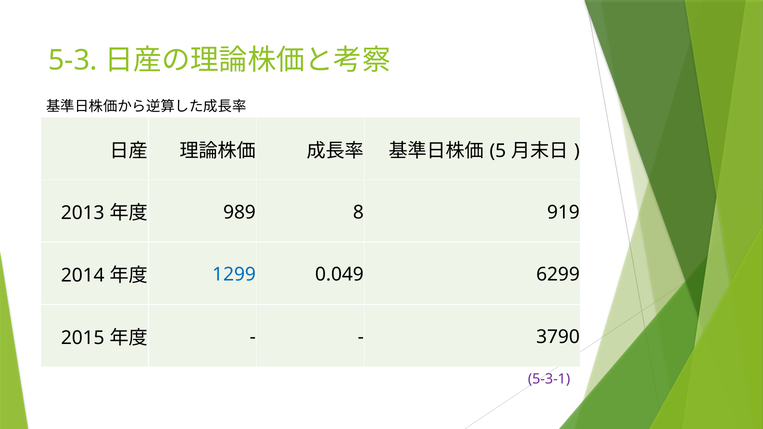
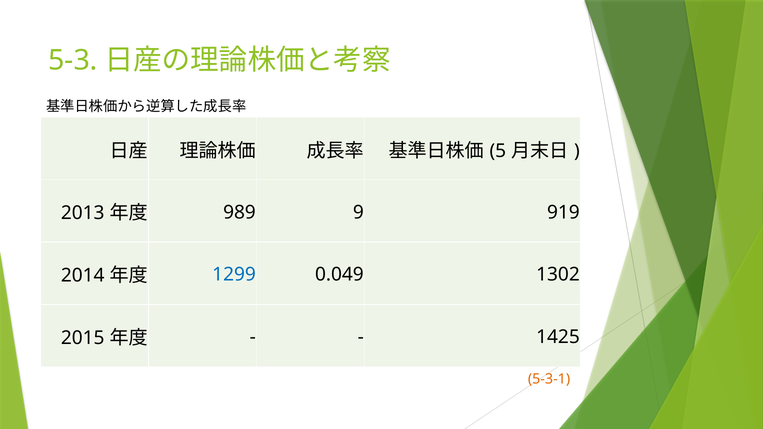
8: 8 -> 9 (358, 212)
6299: 6299 -> 1302 (558, 275)
3790: 3790 -> 1425 (558, 337)
5-3-1 colour: purple -> orange (549, 379)
